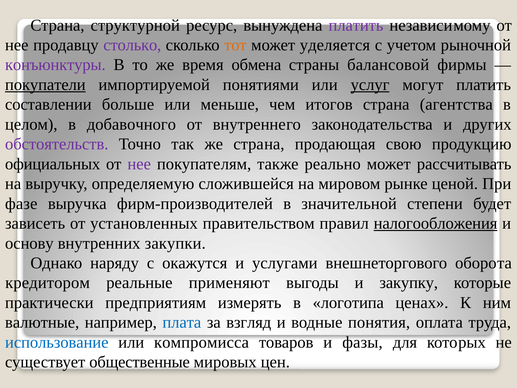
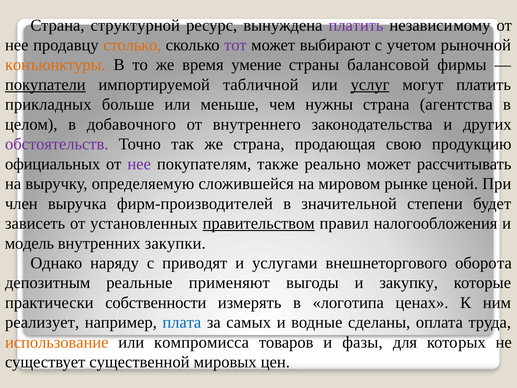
столько colour: purple -> orange (132, 45)
тот colour: orange -> purple (235, 45)
уделяется: уделяется -> выбирают (335, 45)
конъюнктуры colour: purple -> orange (55, 65)
обмена: обмена -> умение (256, 65)
понятиями: понятиями -> табличной (261, 85)
составлении: составлении -> прикладных (48, 104)
итогов: итогов -> нужны (329, 104)
фазе: фазе -> член (21, 203)
правительством underline: none -> present (259, 223)
налогообложения underline: present -> none (436, 223)
основу: основу -> модель (29, 243)
окажутся: окажутся -> приводят (195, 263)
кредитором: кредитором -> депозитным (48, 283)
предприятиям: предприятиям -> собственности (156, 302)
валютные: валютные -> реализует (42, 322)
взгляд: взгляд -> самых (249, 322)
понятия: понятия -> сделаны (379, 322)
использование colour: blue -> orange (57, 342)
общественные: общественные -> существенной (139, 362)
